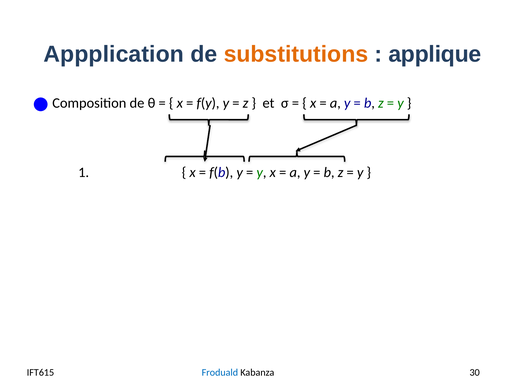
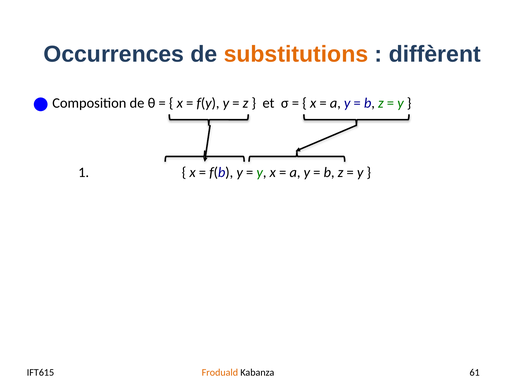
Appplication: Appplication -> Occurrences (114, 54)
applique: applique -> diffèrent (435, 54)
Froduald colour: blue -> orange (220, 372)
30: 30 -> 61 (475, 372)
